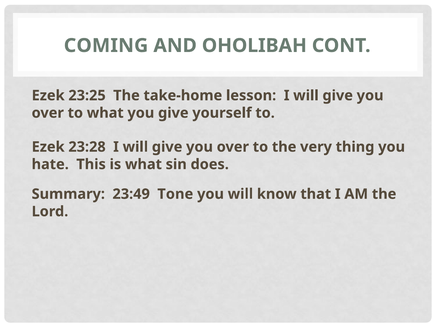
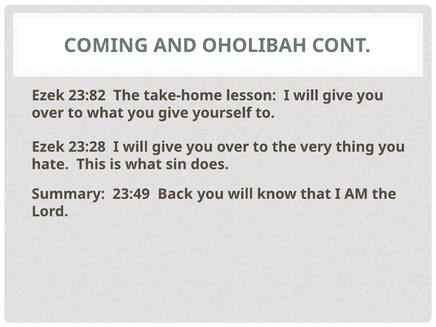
23:25: 23:25 -> 23:82 (87, 95)
Tone: Tone -> Back (175, 194)
